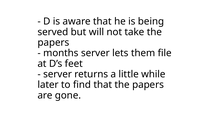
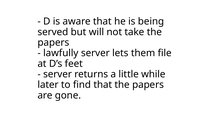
months: months -> lawfully (61, 53)
